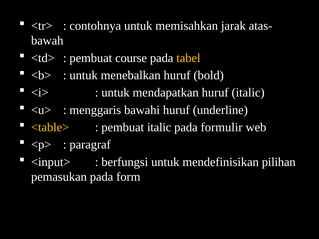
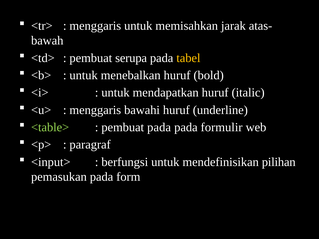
contohnya: contohnya -> menggaris (95, 26)
course: course -> serupa (131, 58)
<table> colour: yellow -> light green (50, 127)
pembuat italic: italic -> pada (159, 127)
